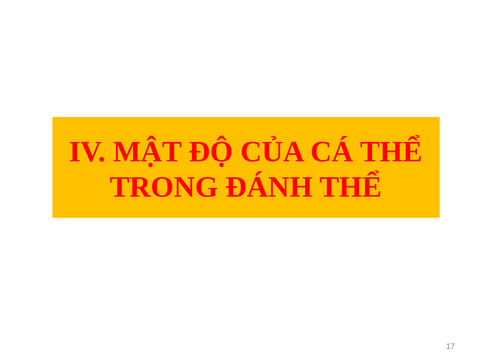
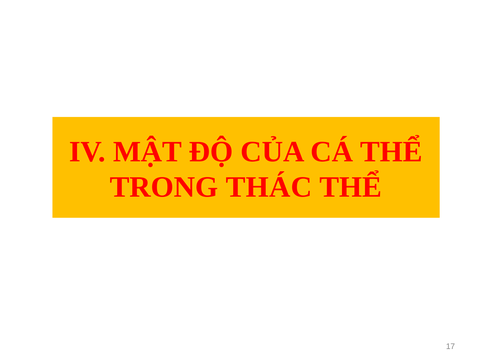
ĐÁNH: ĐÁNH -> THÁC (269, 187)
